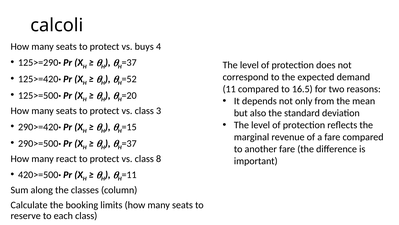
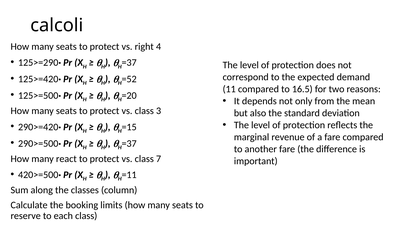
buys: buys -> right (144, 46)
8: 8 -> 7 (159, 158)
